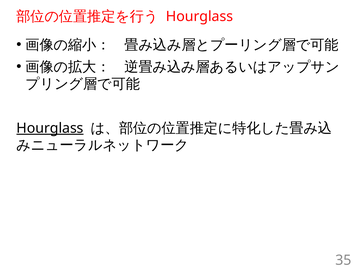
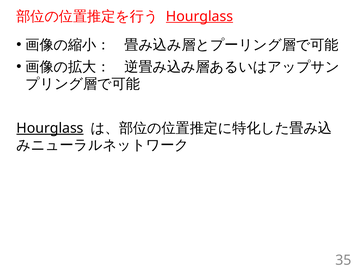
Hourglass underline: none -> present (200, 16)
